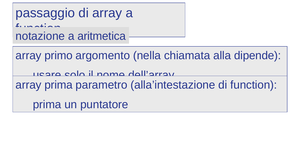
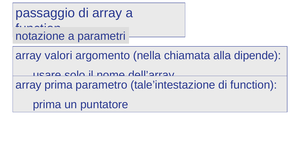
aritmetica: aritmetica -> parametri (102, 36)
primo: primo -> valori (58, 55)
alla’intestazione: alla’intestazione -> tale’intestazione (173, 85)
